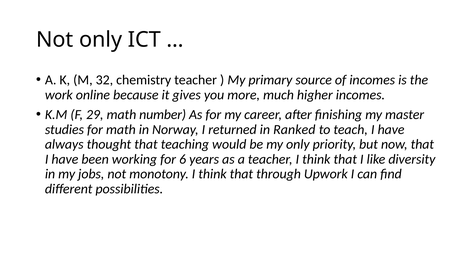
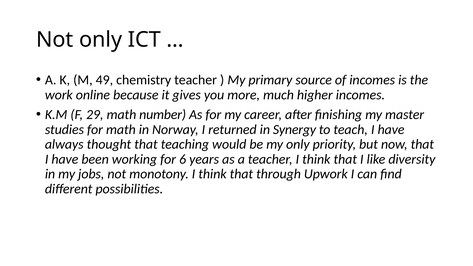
32: 32 -> 49 (104, 80)
Ranked: Ranked -> Synergy (294, 129)
